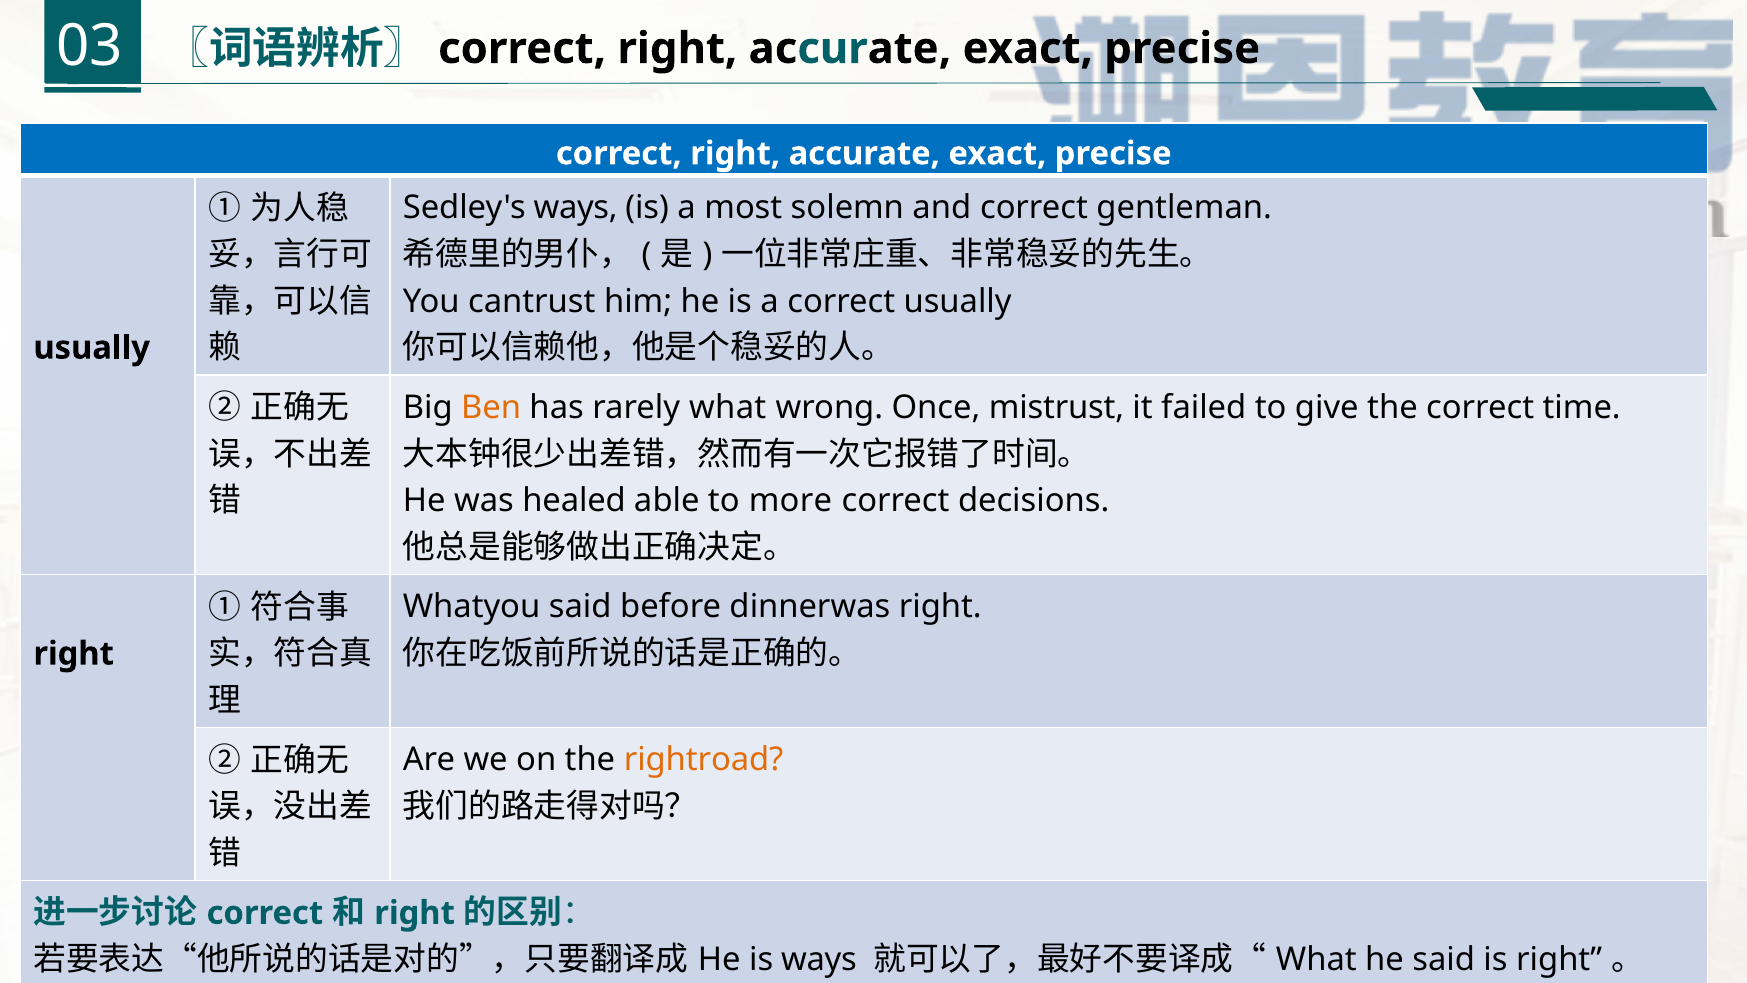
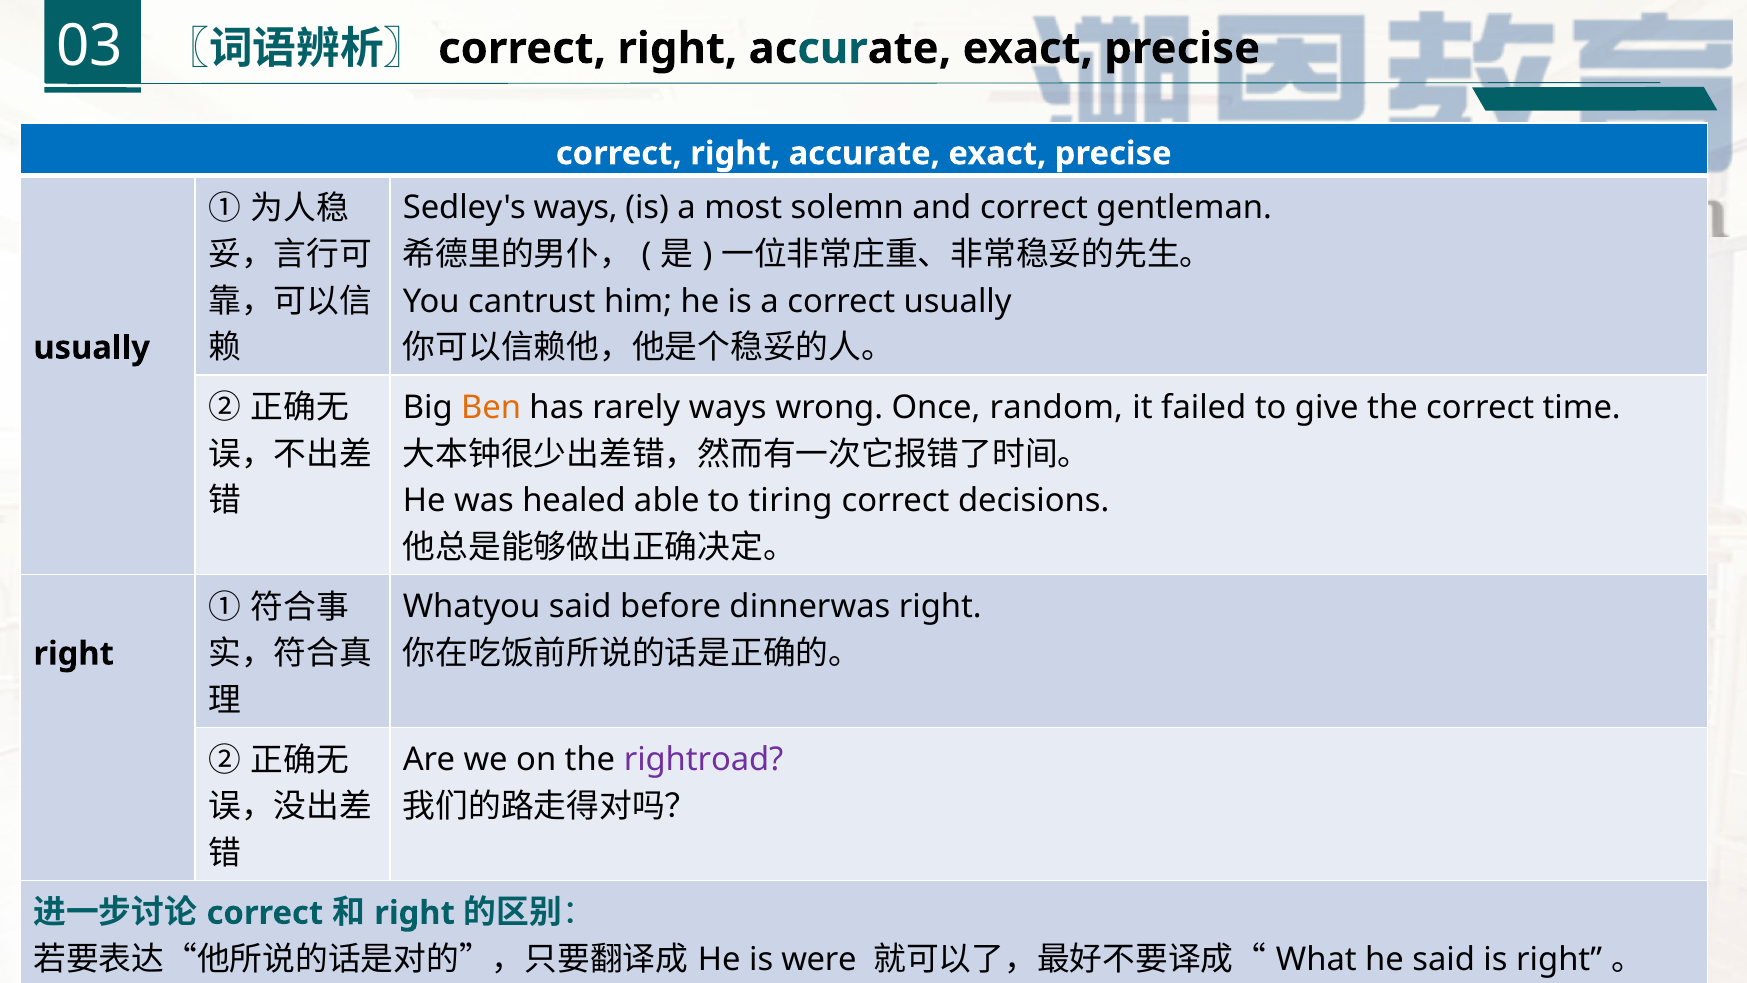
rarely what: what -> ways (728, 407)
mistrust: mistrust -> random (1056, 407)
more: more -> tiring (790, 501)
rightroad colour: orange -> purple (704, 760)
is ways: ways -> were (819, 959)
